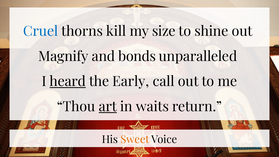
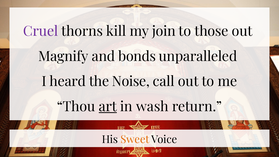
Cruel colour: blue -> purple (41, 31)
size: size -> join (164, 31)
shine: shine -> those (211, 31)
heard underline: present -> none (68, 82)
Early: Early -> Noise (131, 82)
waits: waits -> wash (152, 107)
